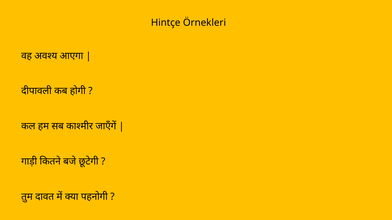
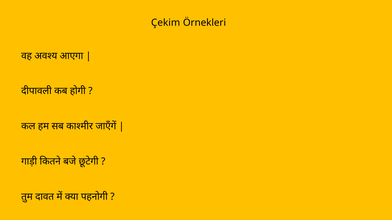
Hintçe: Hintçe -> Çekim (166, 23)
